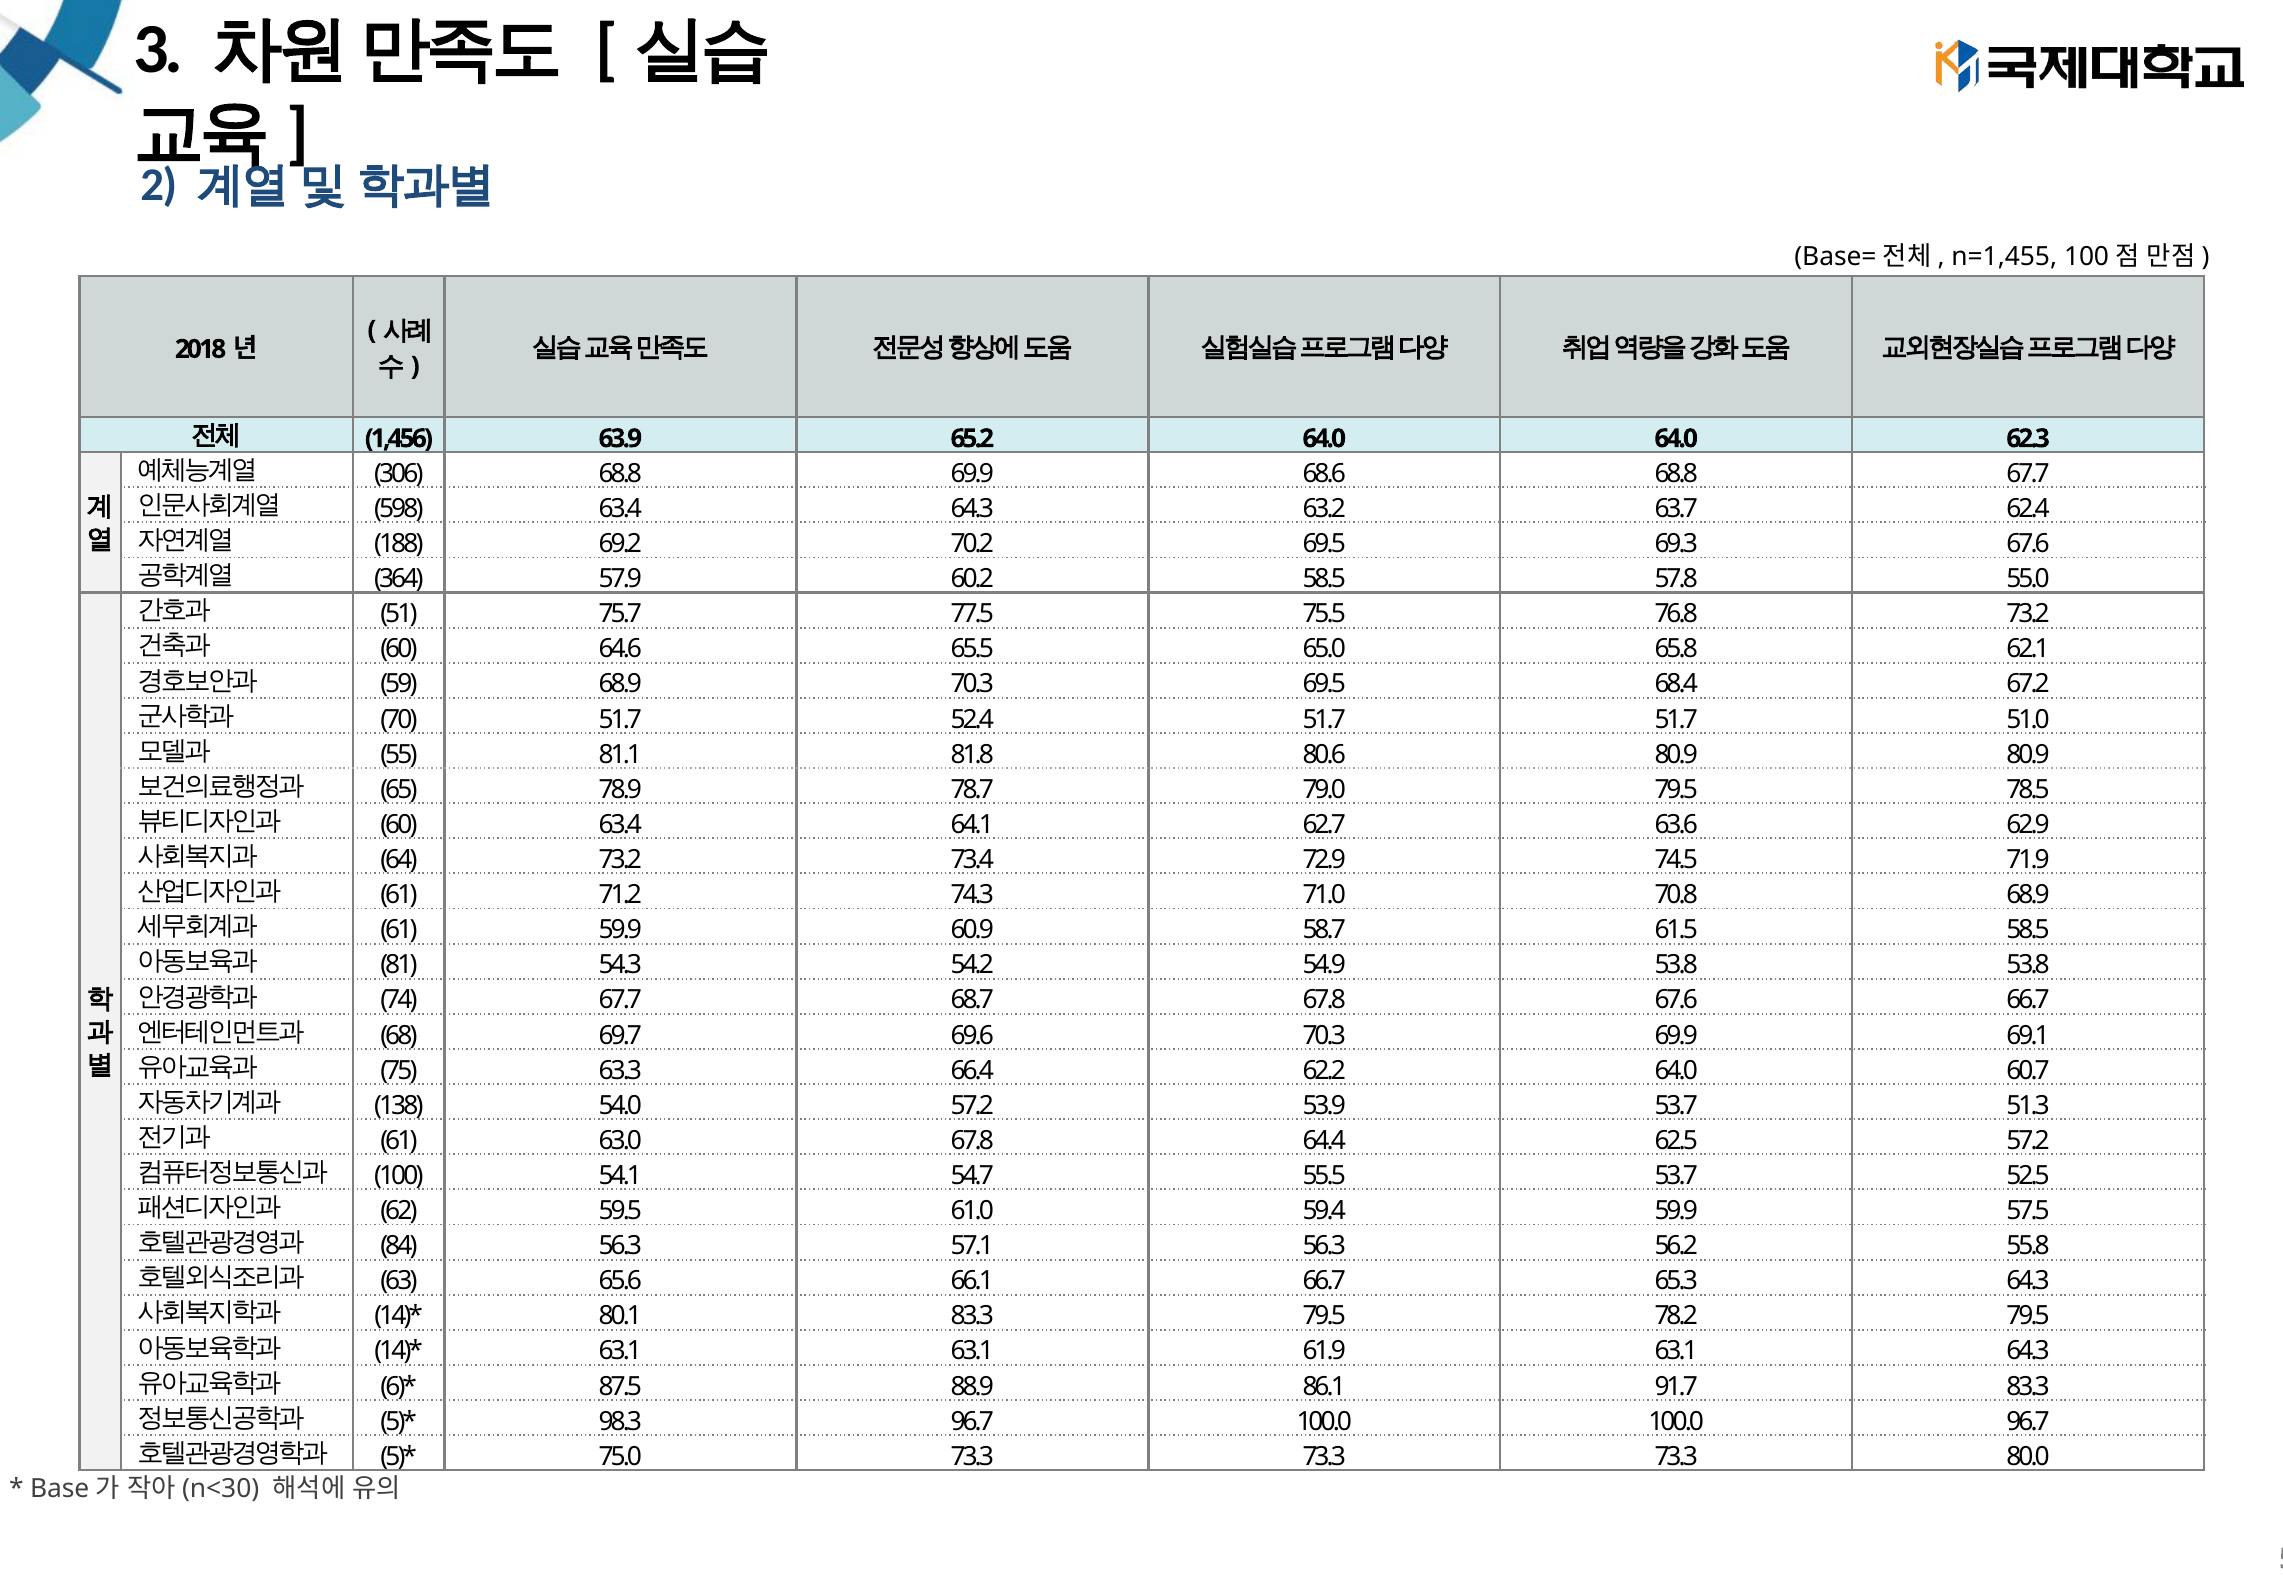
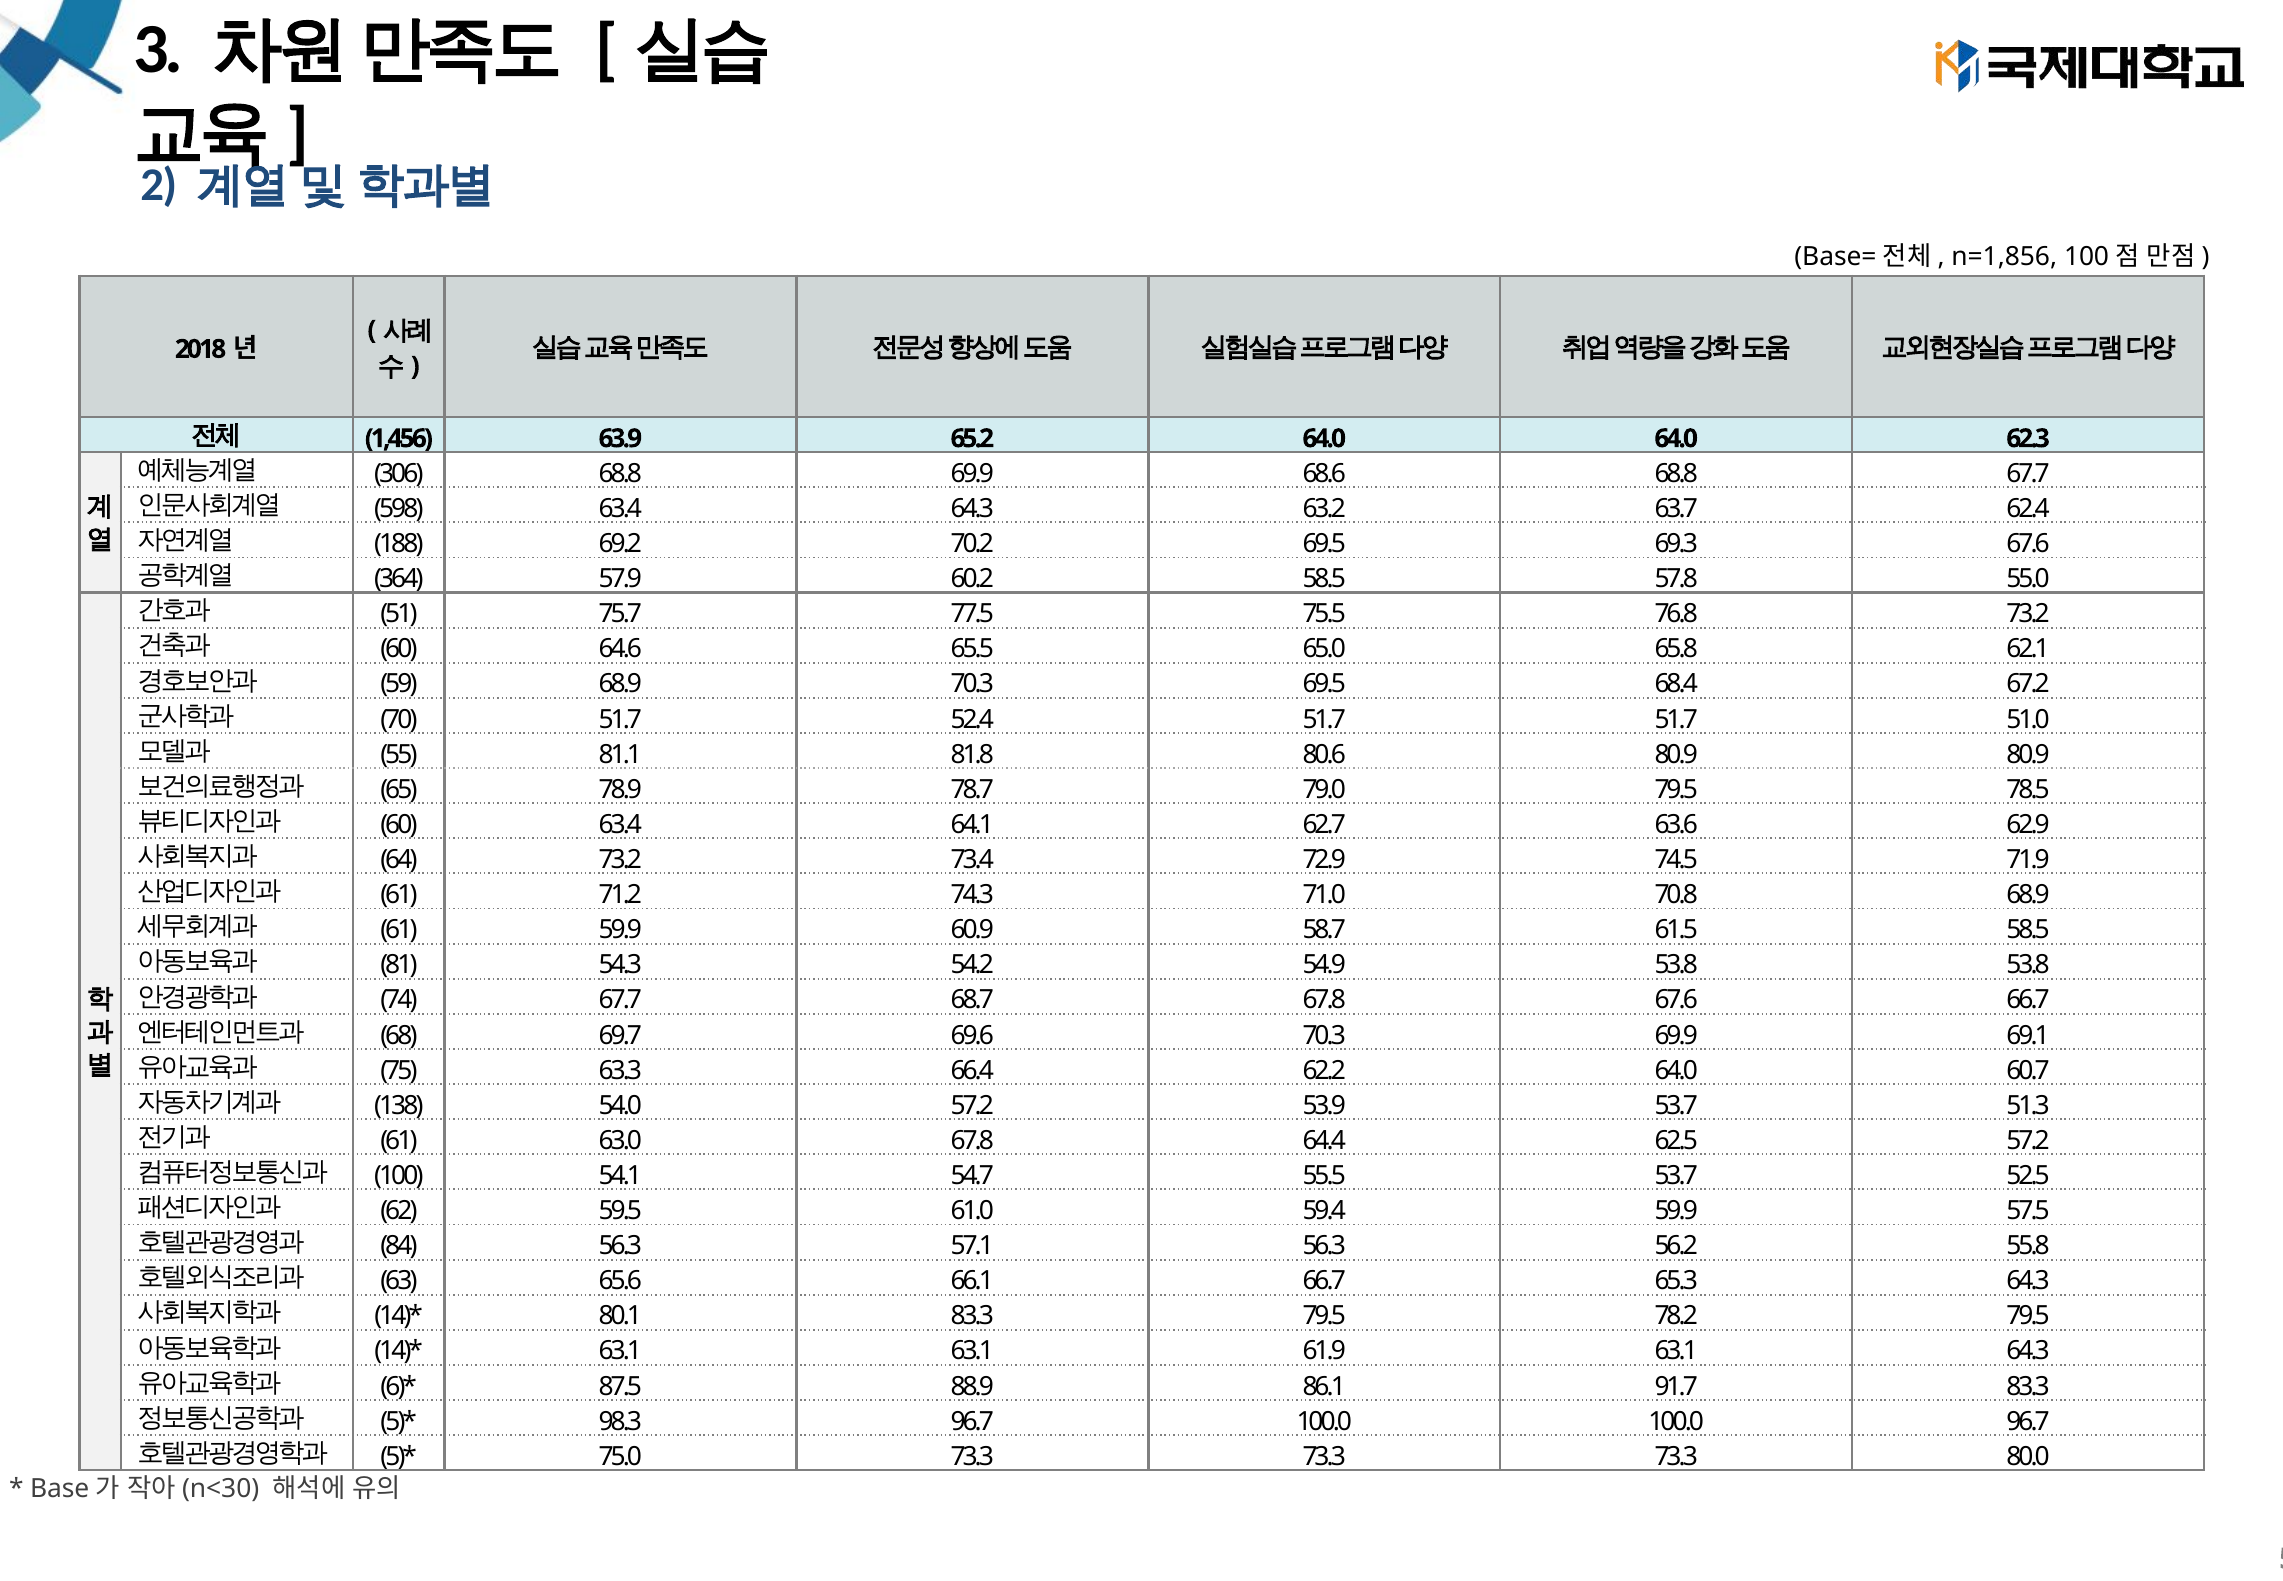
n=1,455: n=1,455 -> n=1,856 (2004, 257)
